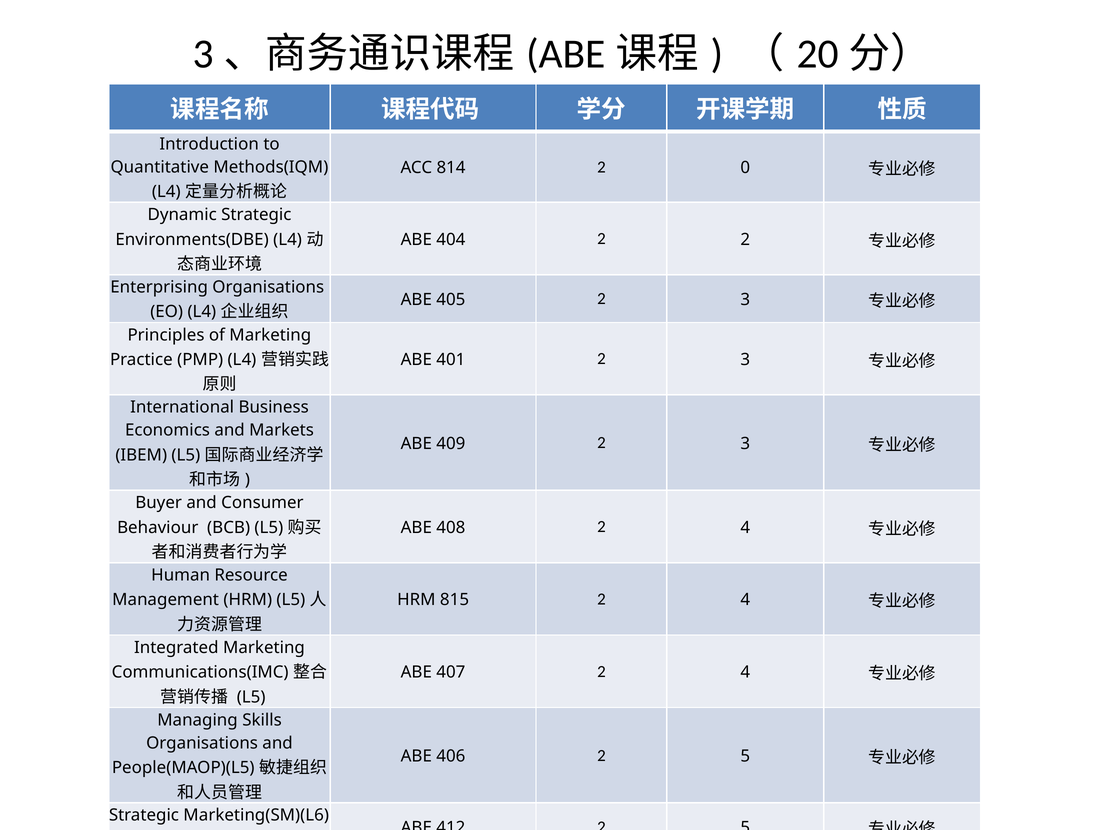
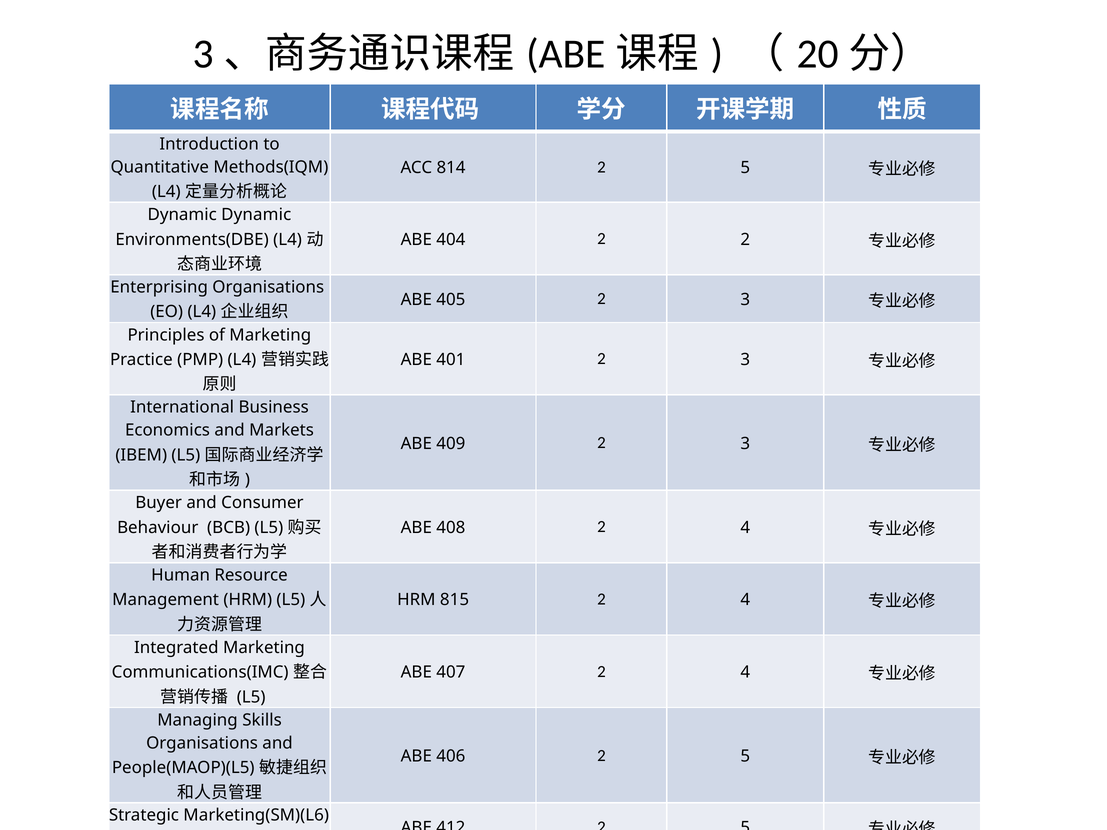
814 2 0: 0 -> 5 (745, 168)
Dynamic Strategic: Strategic -> Dynamic (256, 215)
